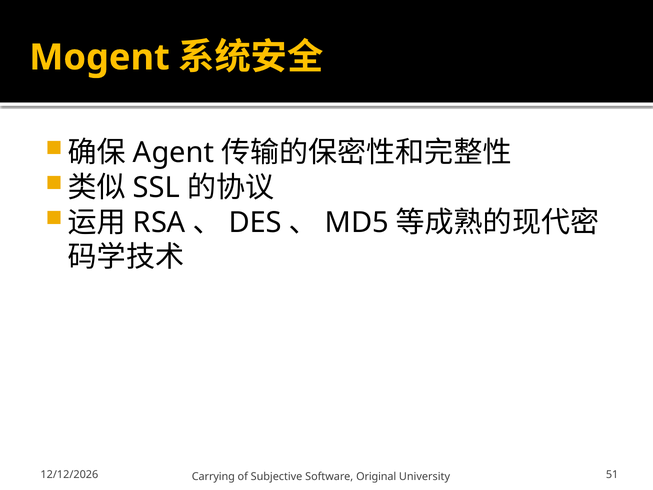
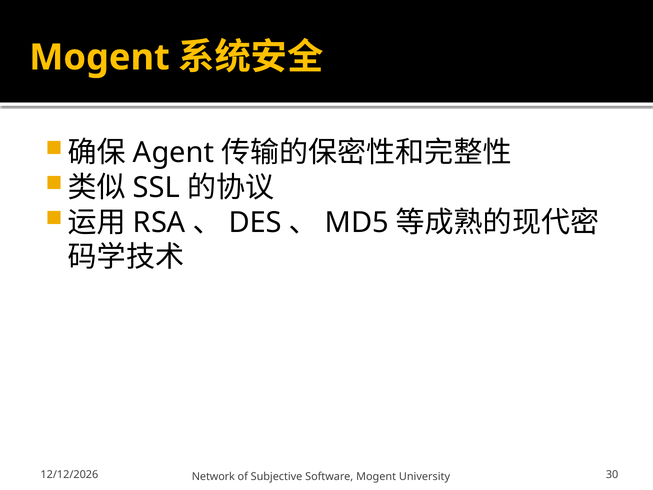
Carrying: Carrying -> Network (213, 476)
Software Original: Original -> Mogent (376, 476)
51: 51 -> 30 (612, 475)
